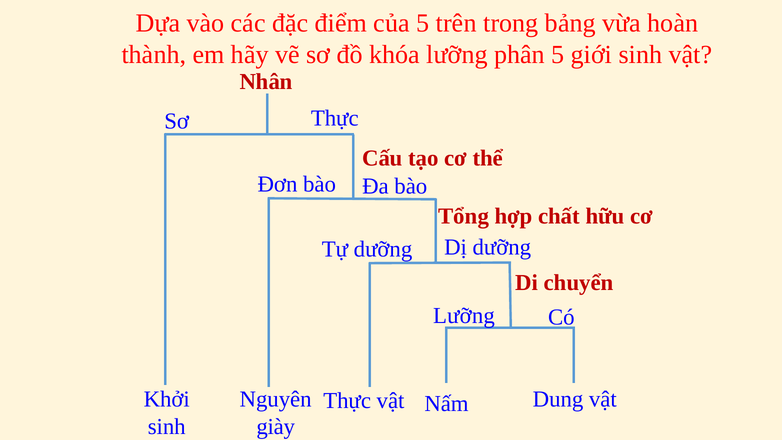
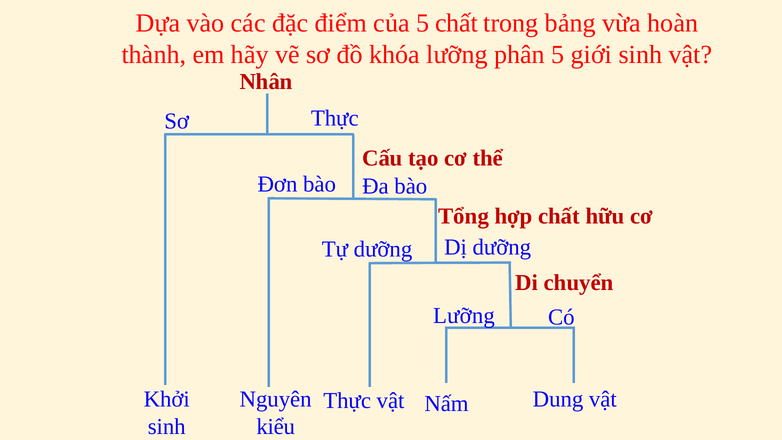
5 trên: trên -> chất (456, 23)
giày: giày -> kiểu (276, 427)
